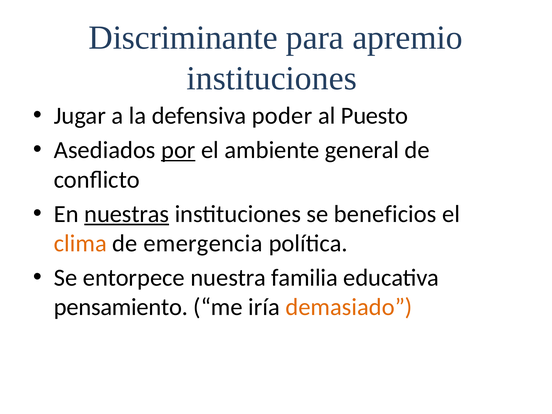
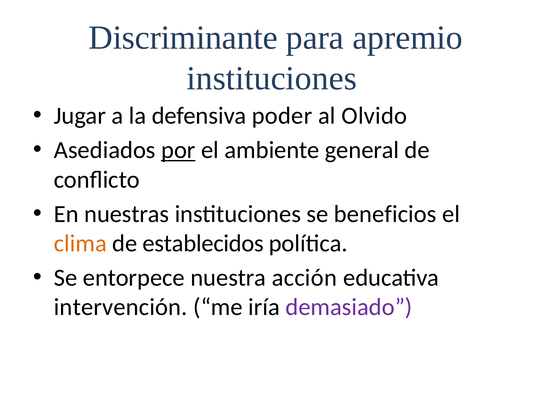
Puesto: Puesto -> Olvido (374, 116)
nuestras underline: present -> none (127, 214)
emergencia: emergencia -> establecidos (203, 243)
familia: familia -> acción (304, 278)
pensamiento: pensamiento -> intervención (121, 307)
demasiado colour: orange -> purple (349, 307)
